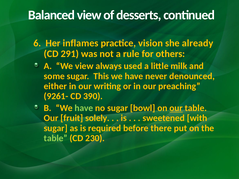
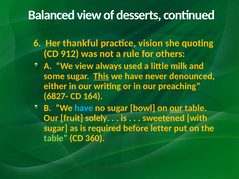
inflames: inflames -> thankful (81, 43)
already: already -> quoting (198, 43)
291: 291 -> 912 (70, 54)
This underline: none -> present (101, 76)
9261-: 9261- -> 6827- (56, 96)
390: 390 -> 164 (93, 96)
have colour: light green -> light blue (84, 108)
there: there -> letter (161, 128)
230: 230 -> 360 (95, 138)
